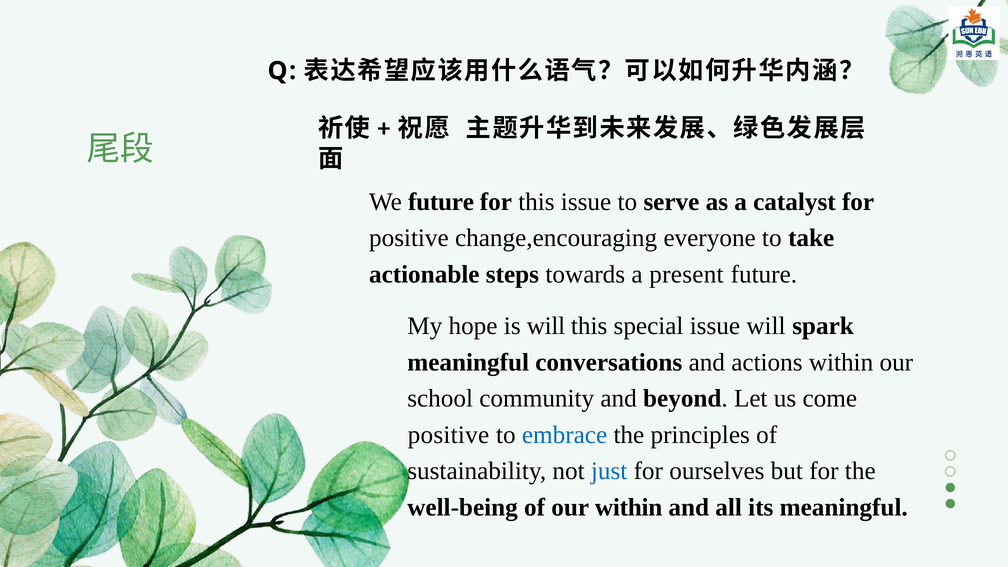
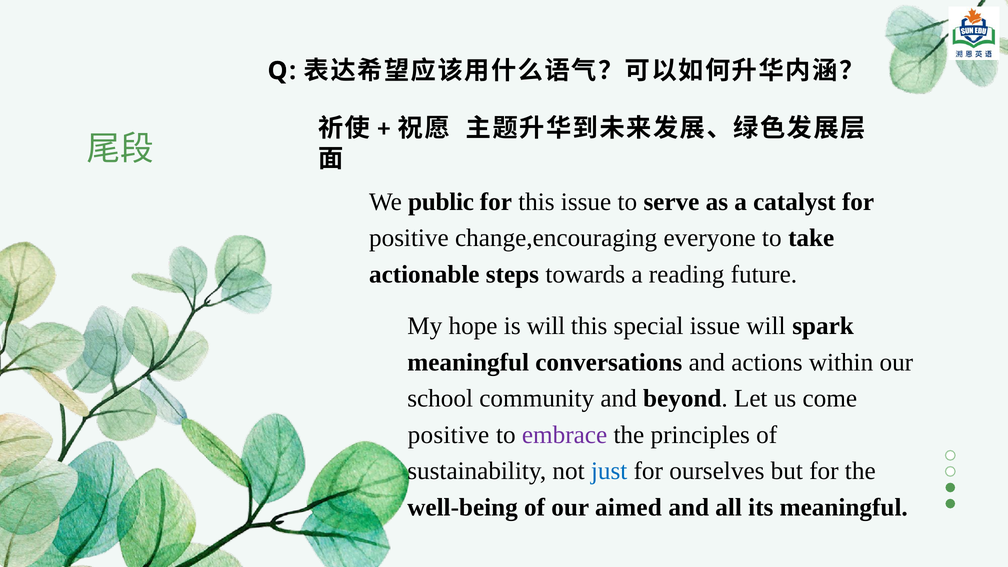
We future: future -> public (441, 202)
present: present -> reading (687, 274)
embrace colour: blue -> purple (565, 435)
our within: within -> aimed (628, 507)
